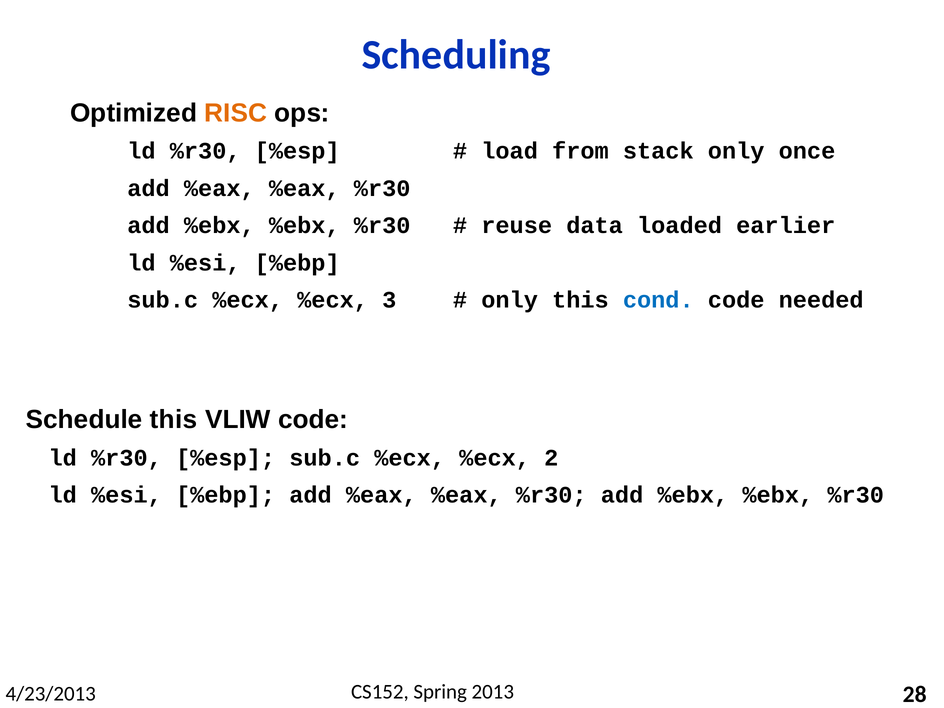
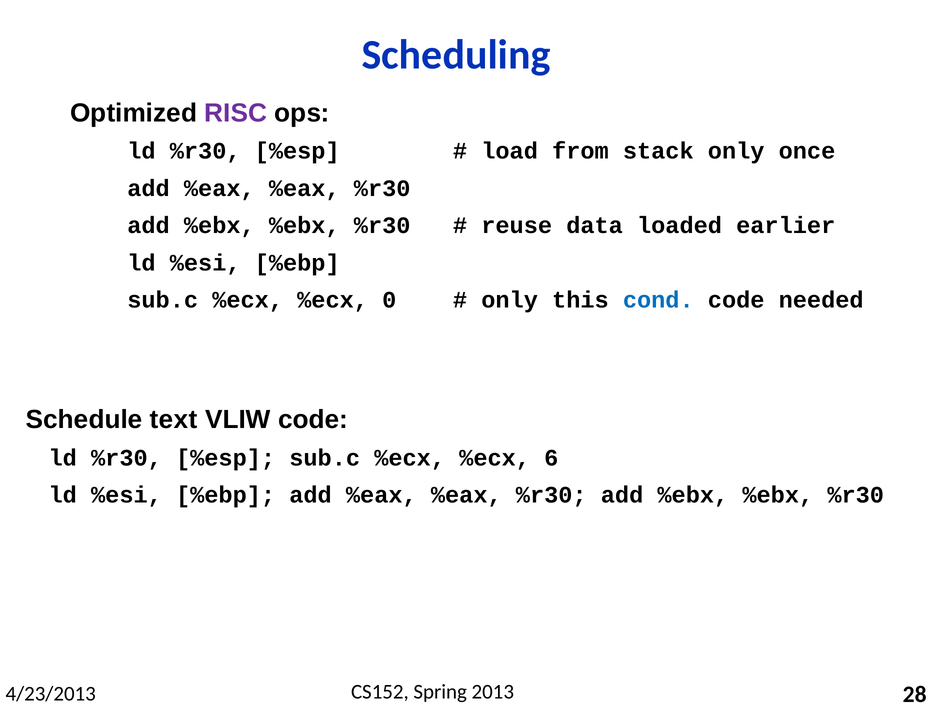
RISC colour: orange -> purple (236, 113)
3: 3 -> 0 (389, 300)
Schedule this: this -> text (174, 420)
2: 2 -> 6 (551, 458)
